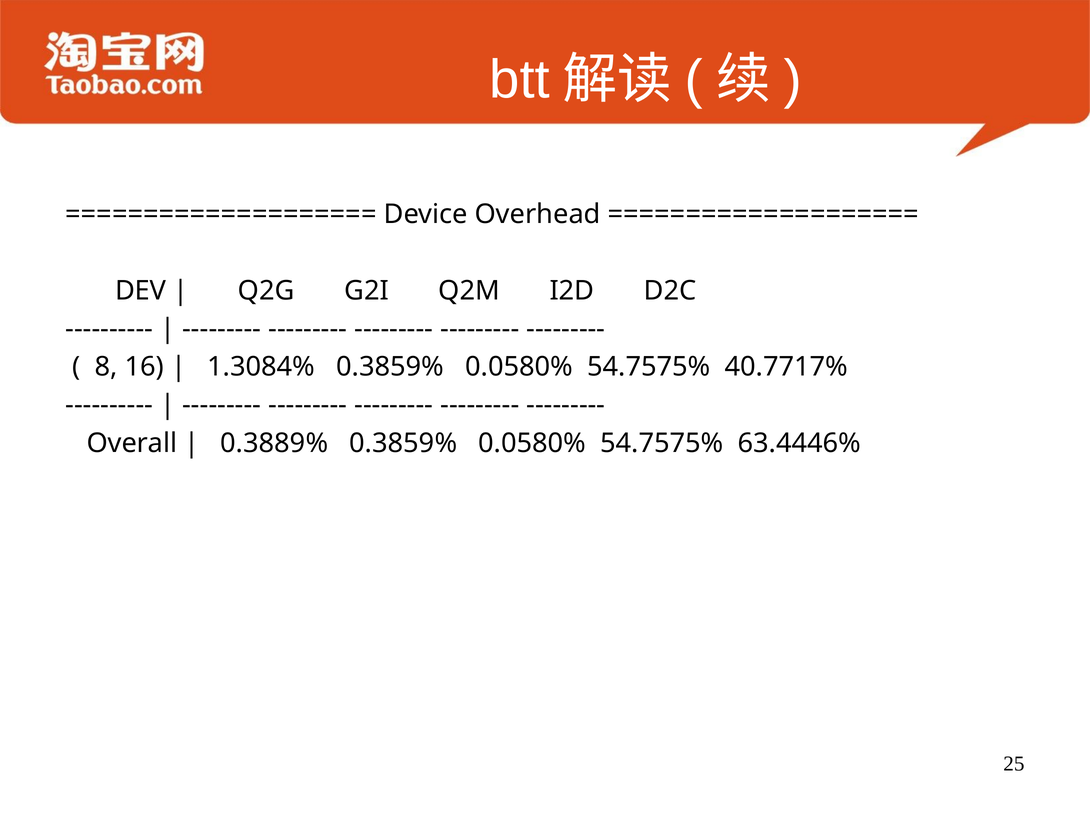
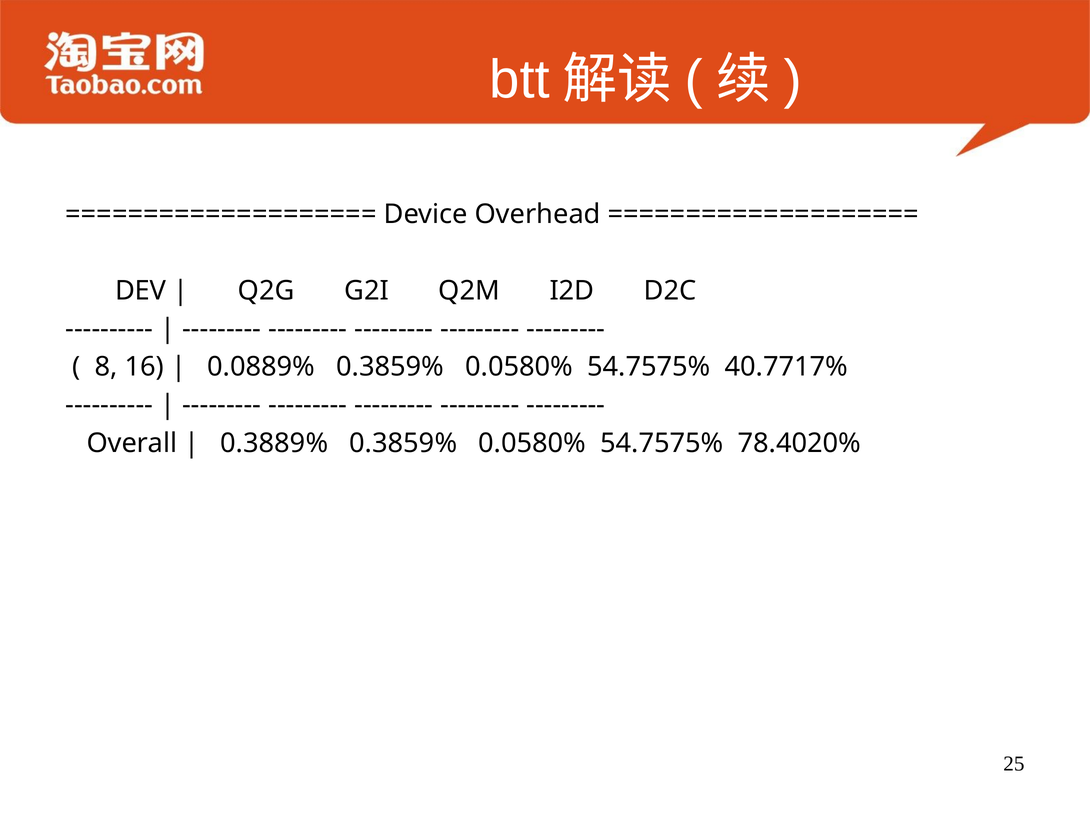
1.3084%: 1.3084% -> 0.0889% (261, 367)
63.4446%: 63.4446% -> 78.4020% (799, 443)
